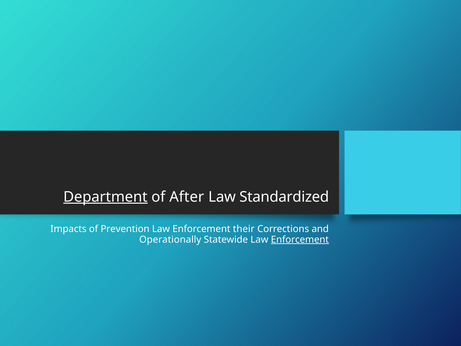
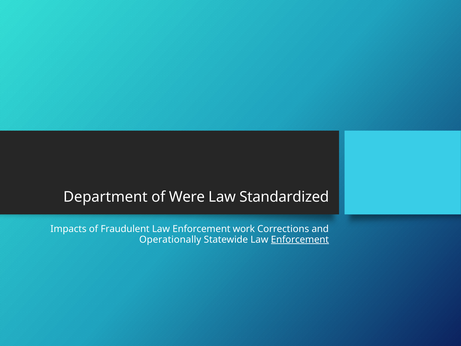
Department underline: present -> none (105, 197)
After: After -> Were (187, 197)
Prevention: Prevention -> Fraudulent (125, 229)
their: their -> work (244, 229)
